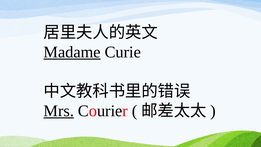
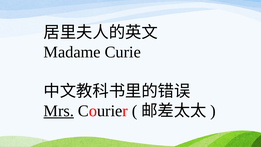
Madame underline: present -> none (72, 52)
